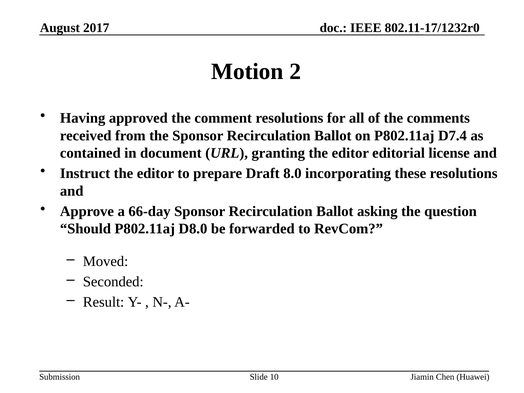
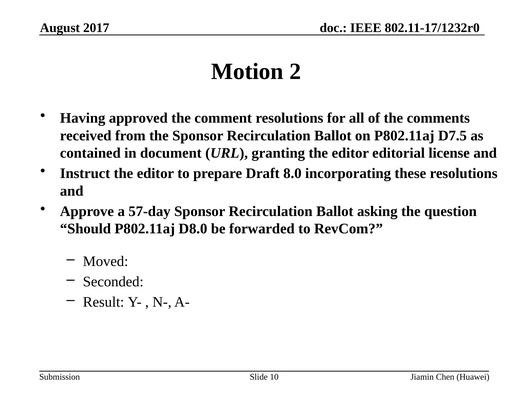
D7.4: D7.4 -> D7.5 (452, 136)
66-day: 66-day -> 57-day (150, 211)
